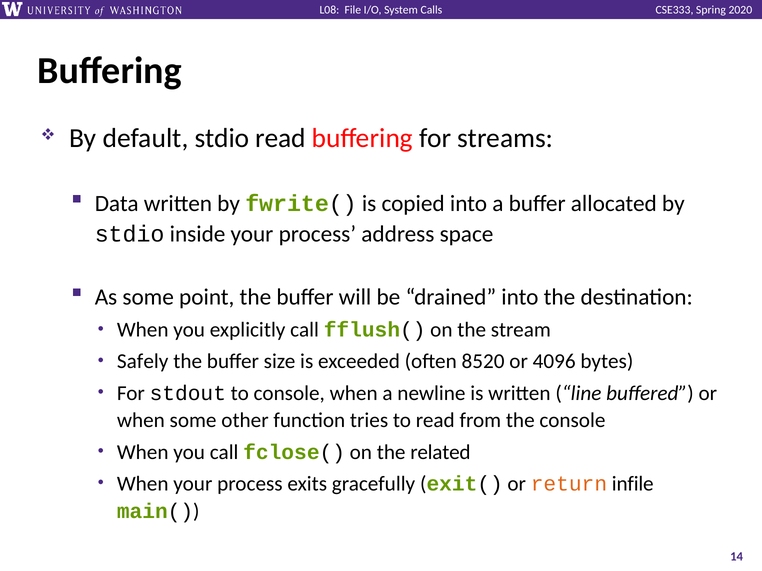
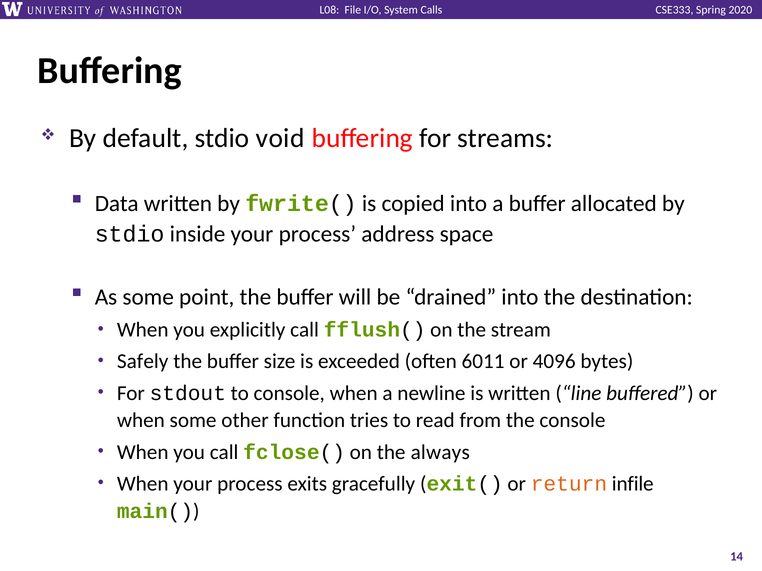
stdio read: read -> void (280, 138)
8520: 8520 -> 6011 (483, 362)
related: related -> always (440, 452)
